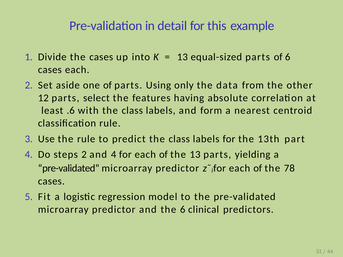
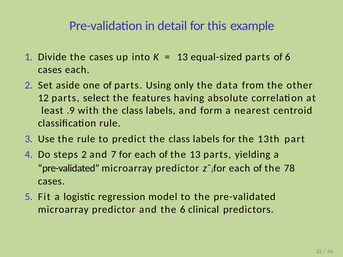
.6: .6 -> .9 (71, 111)
and 4: 4 -> 7 (114, 155)
